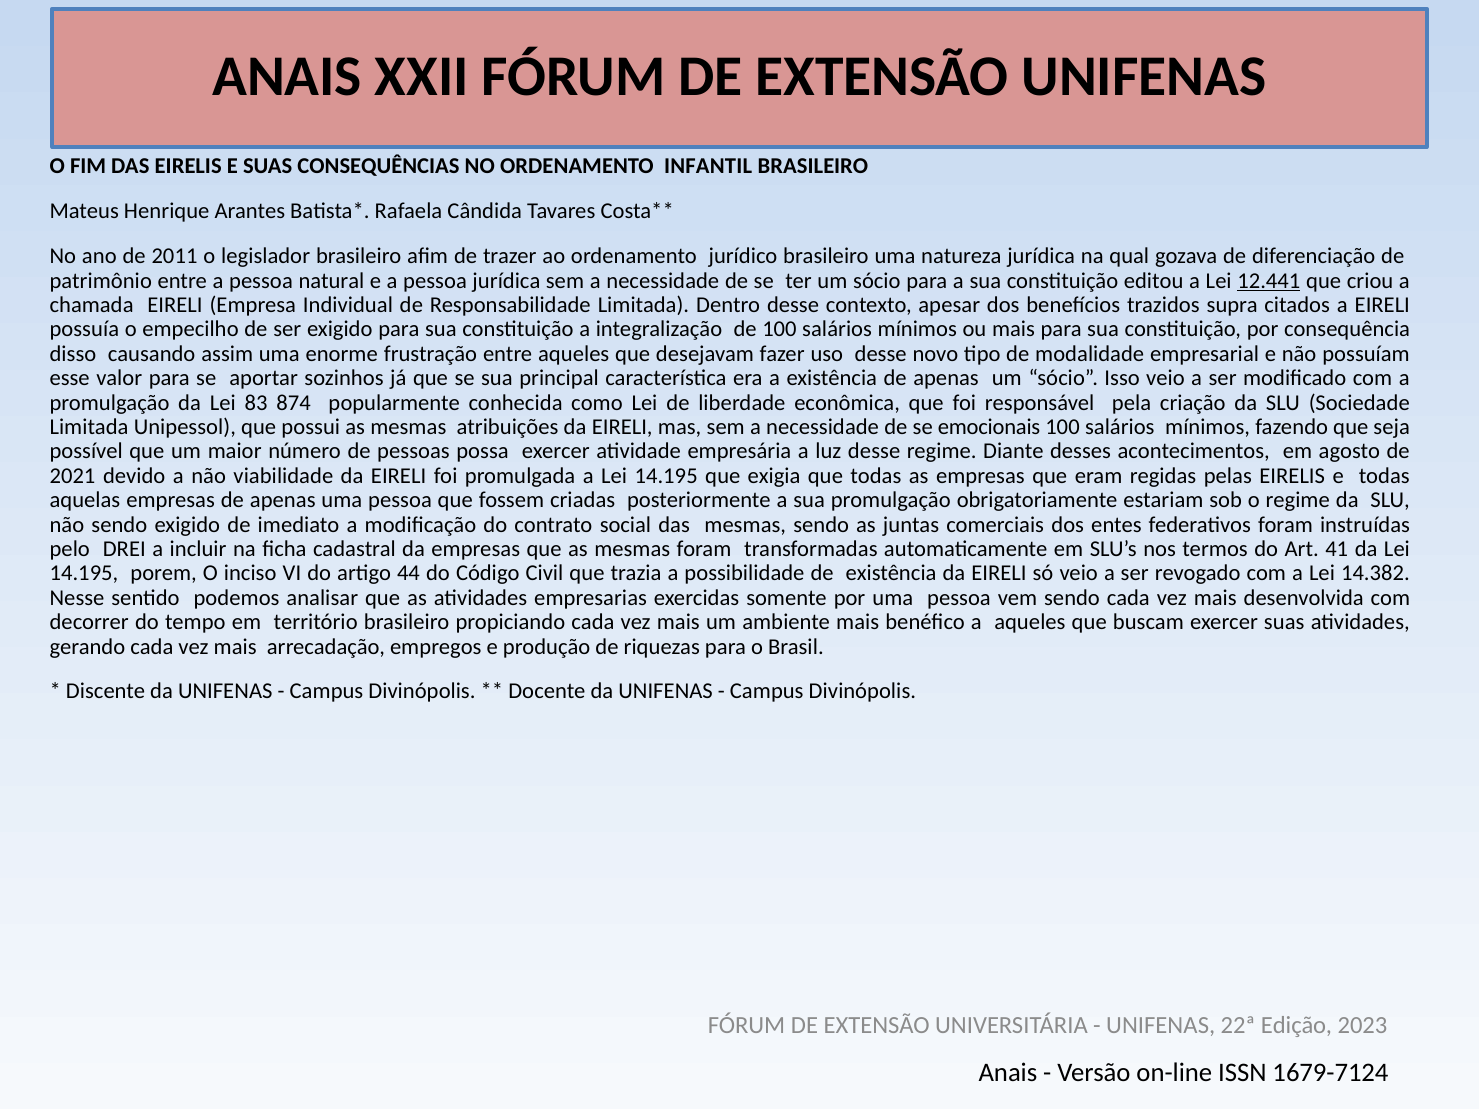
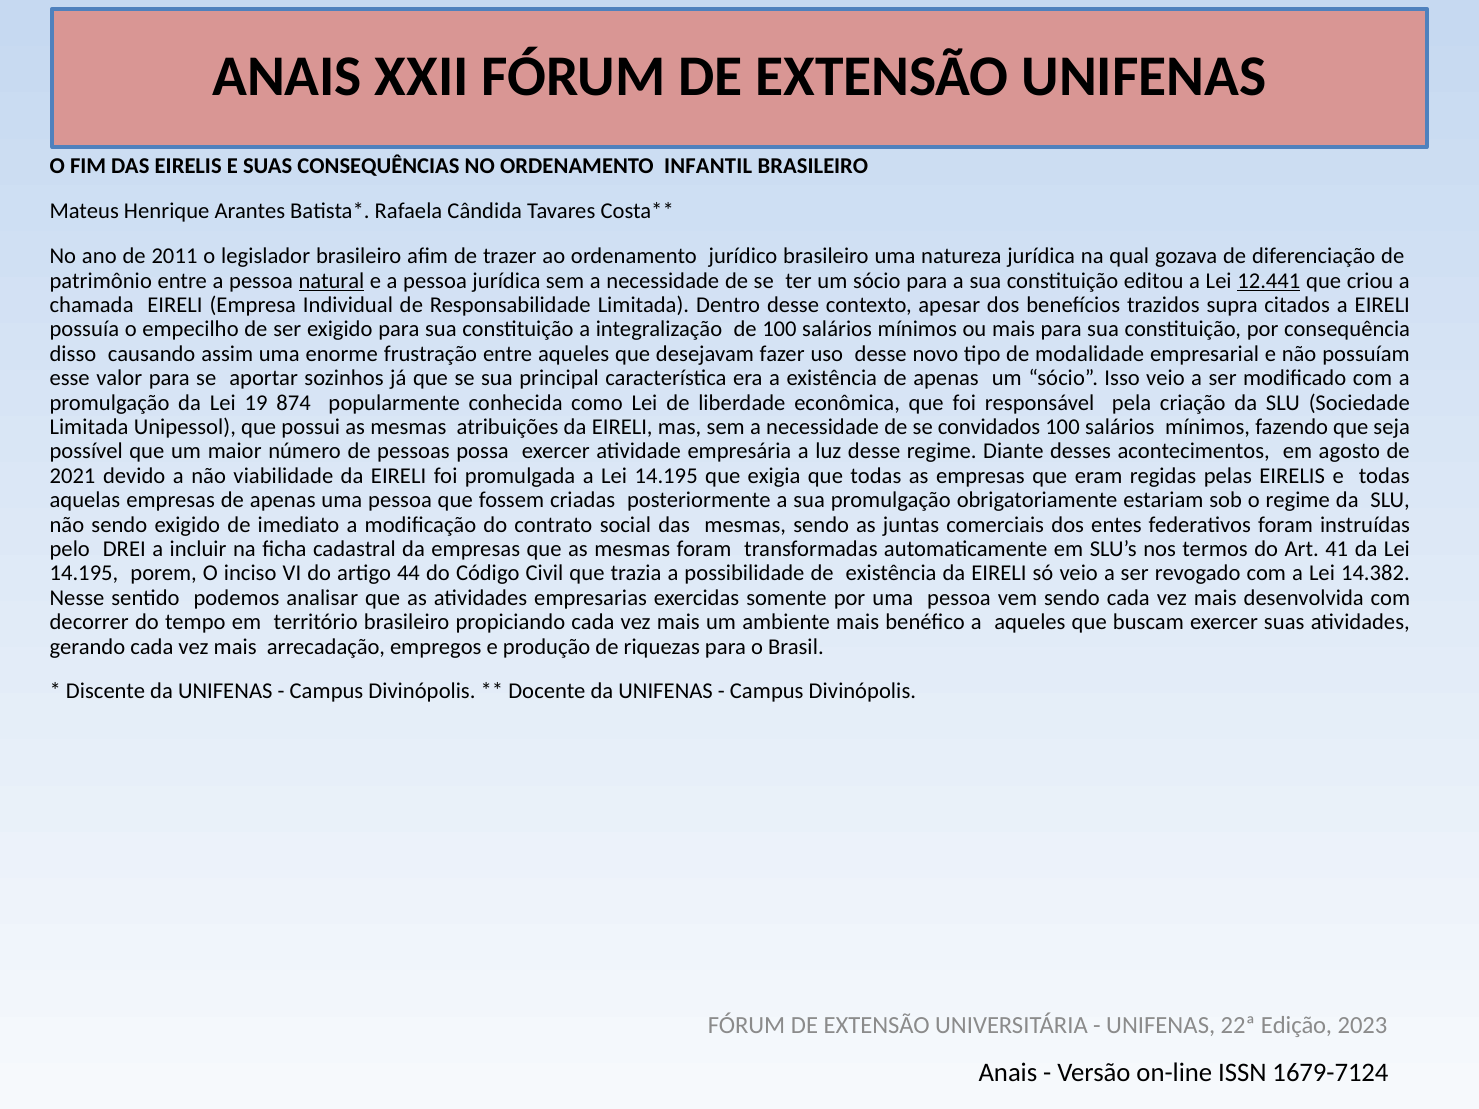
natural underline: none -> present (331, 281)
83: 83 -> 19 (256, 403)
emocionais: emocionais -> convidados (989, 427)
